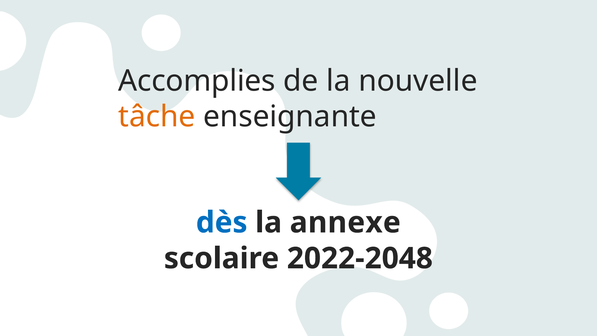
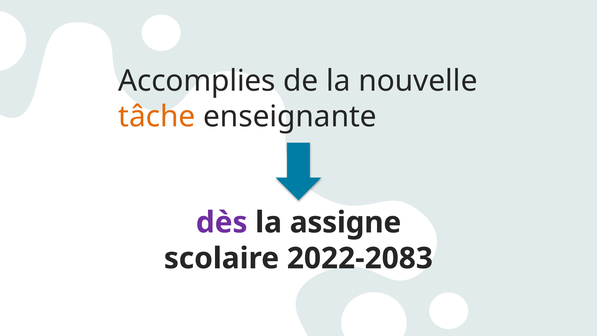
dès colour: blue -> purple (222, 222)
annexe: annexe -> assigne (346, 222)
2022-2048: 2022-2048 -> 2022-2083 (360, 258)
